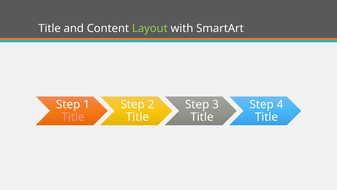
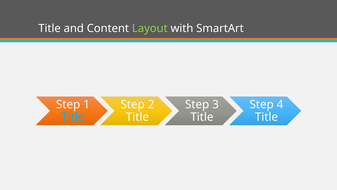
Title colour: pink -> light blue (73, 117)
